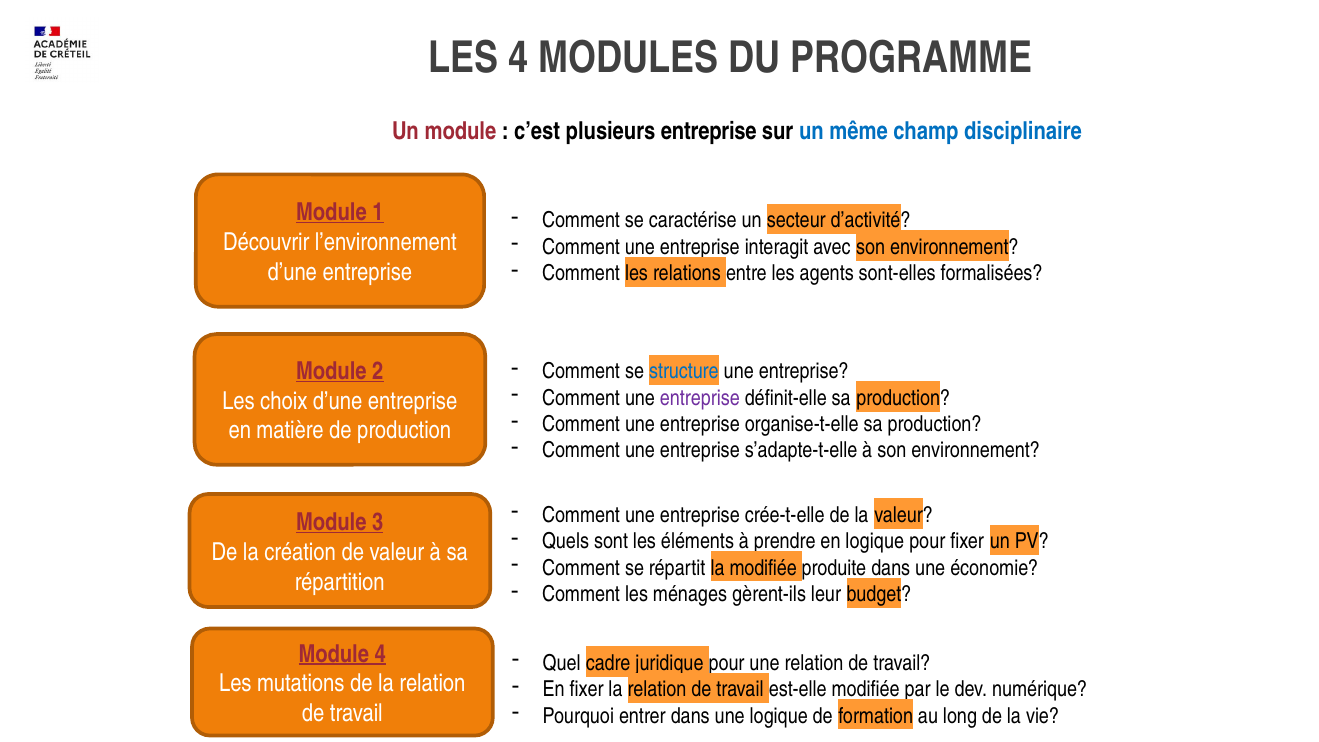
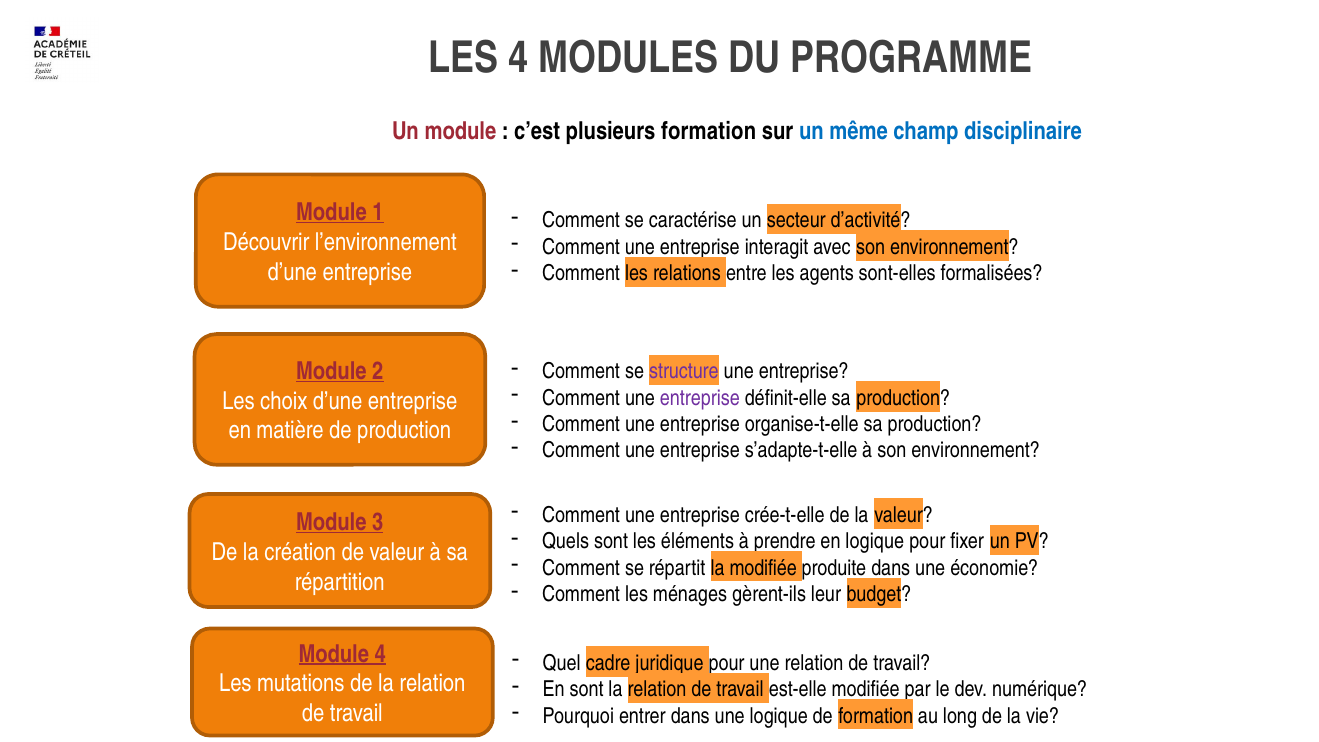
plusieurs entreprise: entreprise -> formation (709, 131)
structure colour: blue -> purple (684, 372)
En fixer: fixer -> sont (587, 689)
